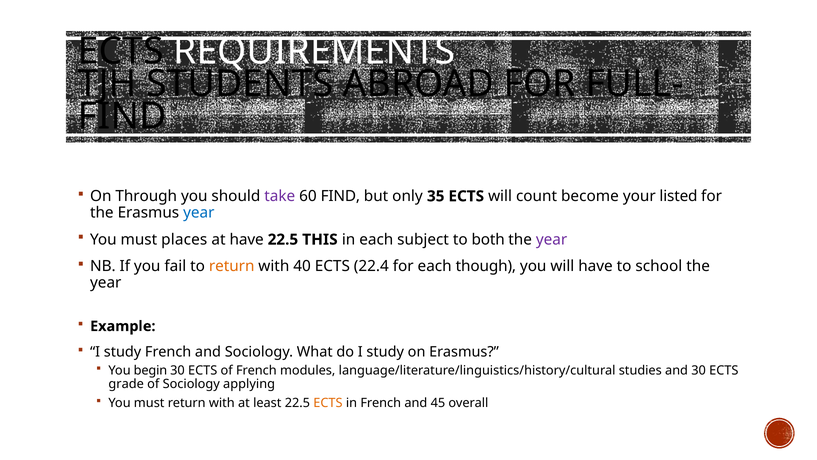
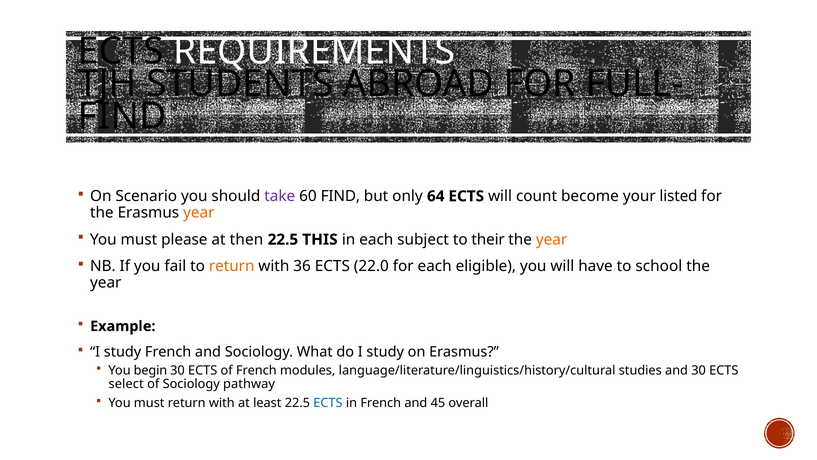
Through: Through -> Scenario (146, 196)
35: 35 -> 64 (436, 196)
year colour: blue -> orange (199, 213)
places: places -> please (184, 239)
at have: have -> then (246, 239)
both: both -> their (488, 239)
year colour: purple -> orange (552, 239)
40: 40 -> 36 (302, 266)
22.4: 22.4 -> 22.0 (371, 266)
though: though -> eligible (486, 266)
grade: grade -> select (126, 384)
applying: applying -> pathway (249, 384)
ECTS colour: orange -> blue (328, 403)
